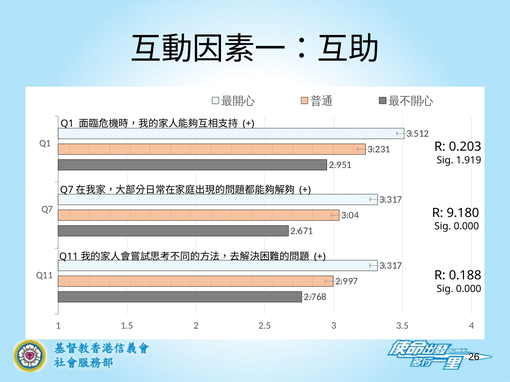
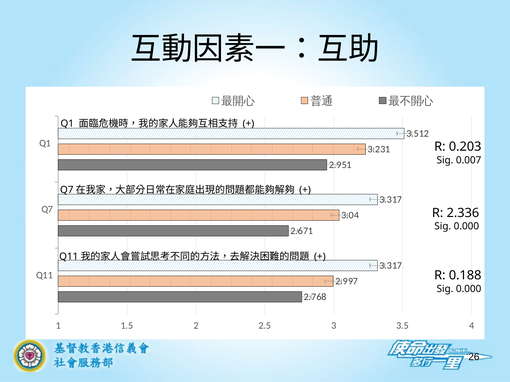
1.919: 1.919 -> 0.007 (469, 160)
9.180: 9.180 -> 2.336 (463, 213)
